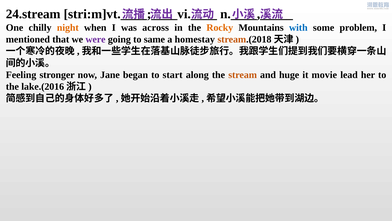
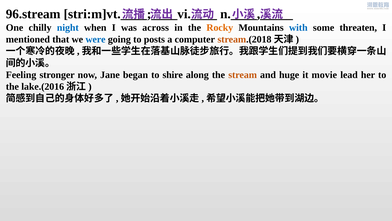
24.stream: 24.stream -> 96.stream (33, 14)
night colour: orange -> blue (68, 28)
problem: problem -> threaten (358, 28)
were colour: purple -> blue (96, 39)
same: same -> posts (154, 39)
homestay: homestay -> computer (195, 39)
start: start -> shire (173, 75)
